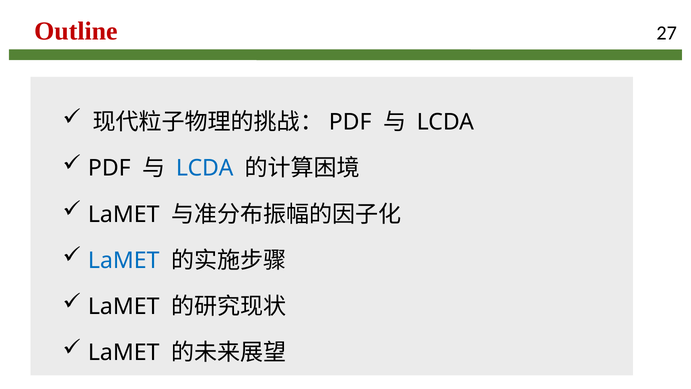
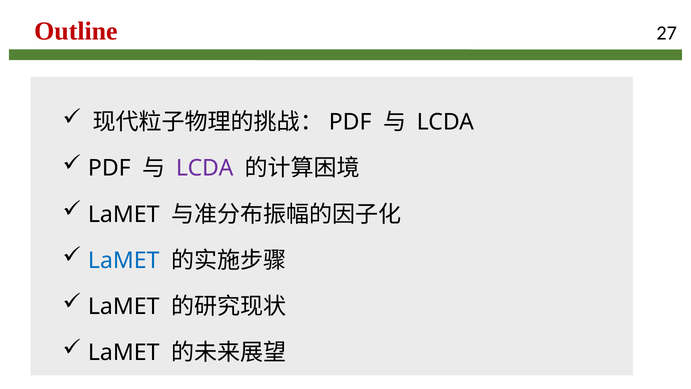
LCDA colour: blue -> purple (205, 168)
